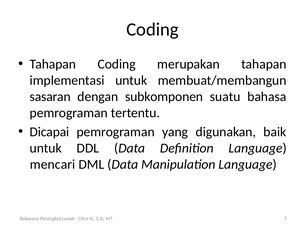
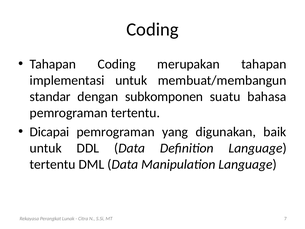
sasaran: sasaran -> standar (50, 97)
mencari: mencari -> tertentu (53, 164)
